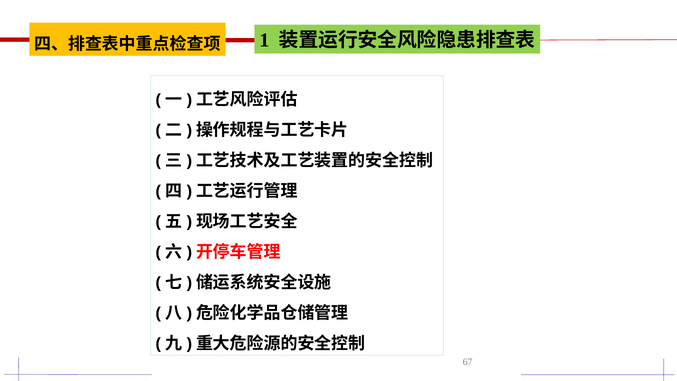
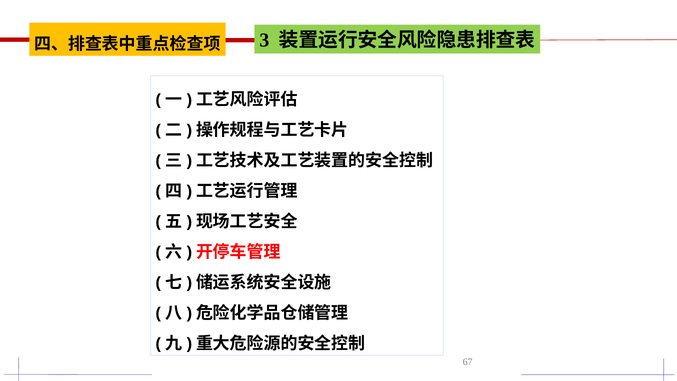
1: 1 -> 3 (264, 40)
